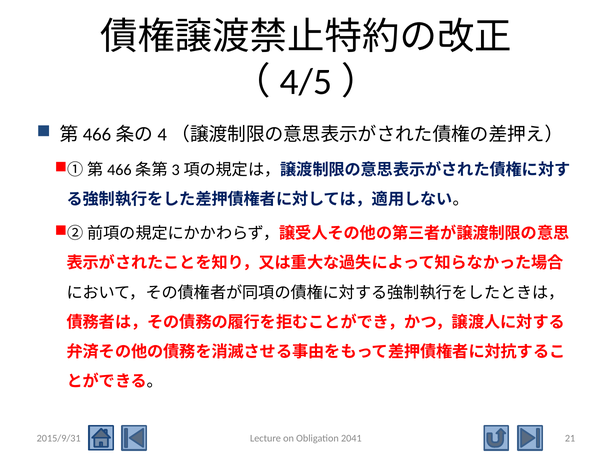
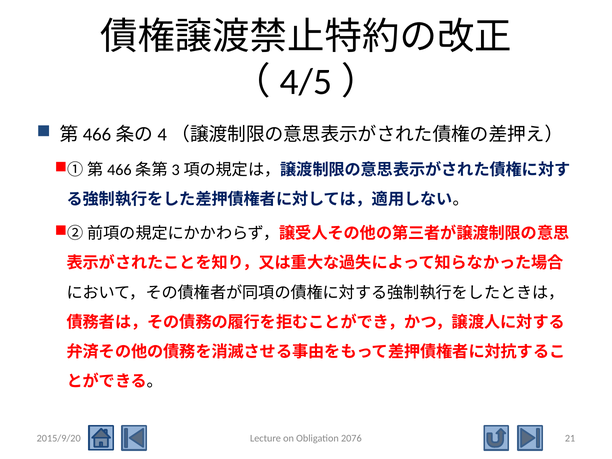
2015/9/31: 2015/9/31 -> 2015/9/20 (59, 438)
2041: 2041 -> 2076 (351, 438)
